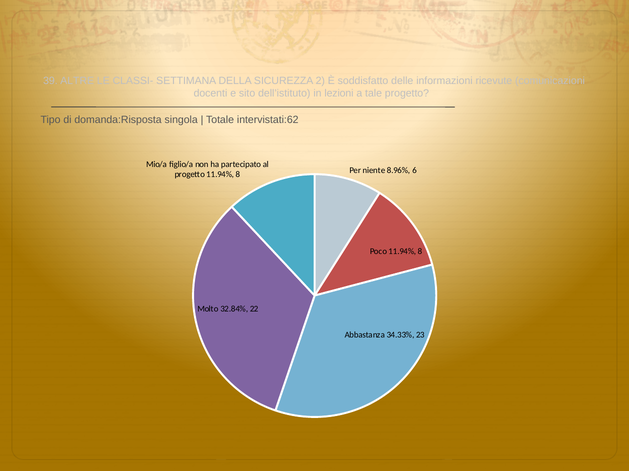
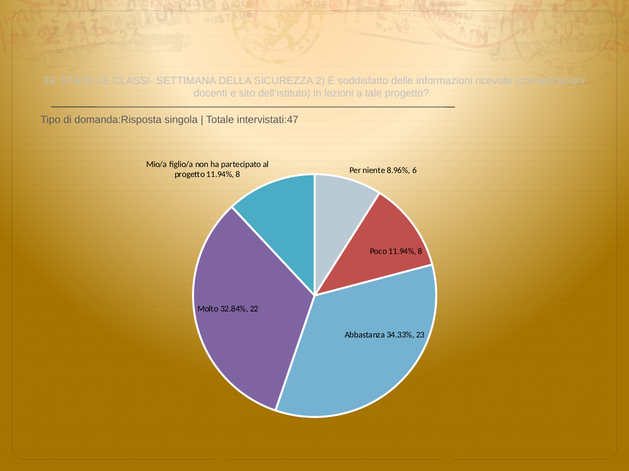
ALTRE: ALTRE -> STATE (77, 81)
intervistati:62: intervistati:62 -> intervistati:47 (268, 120)
